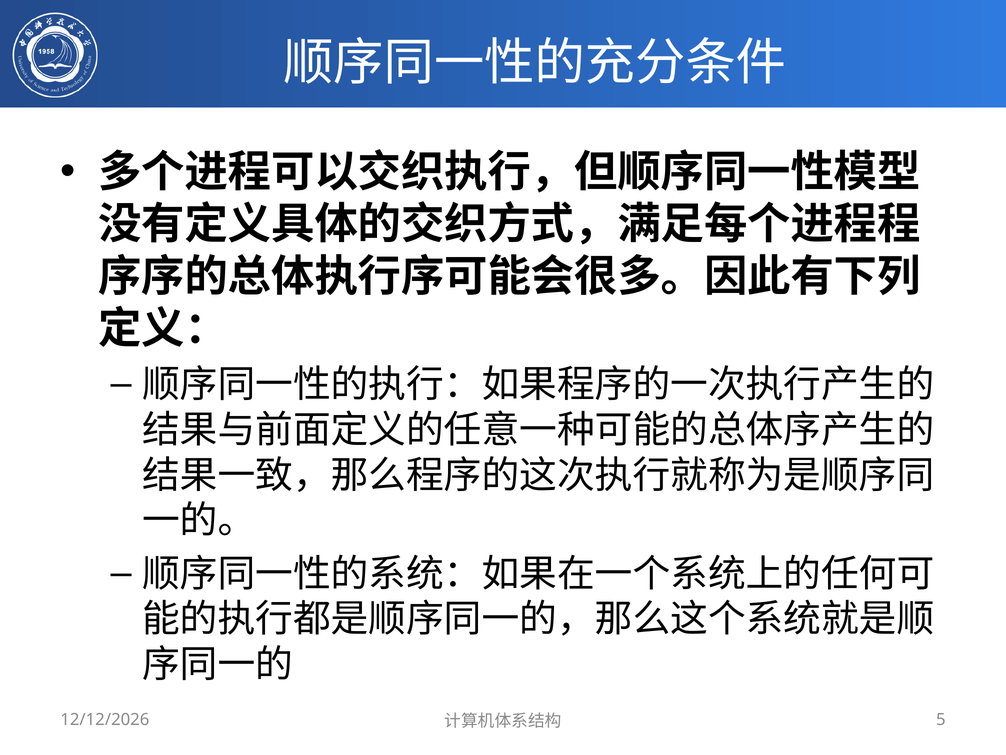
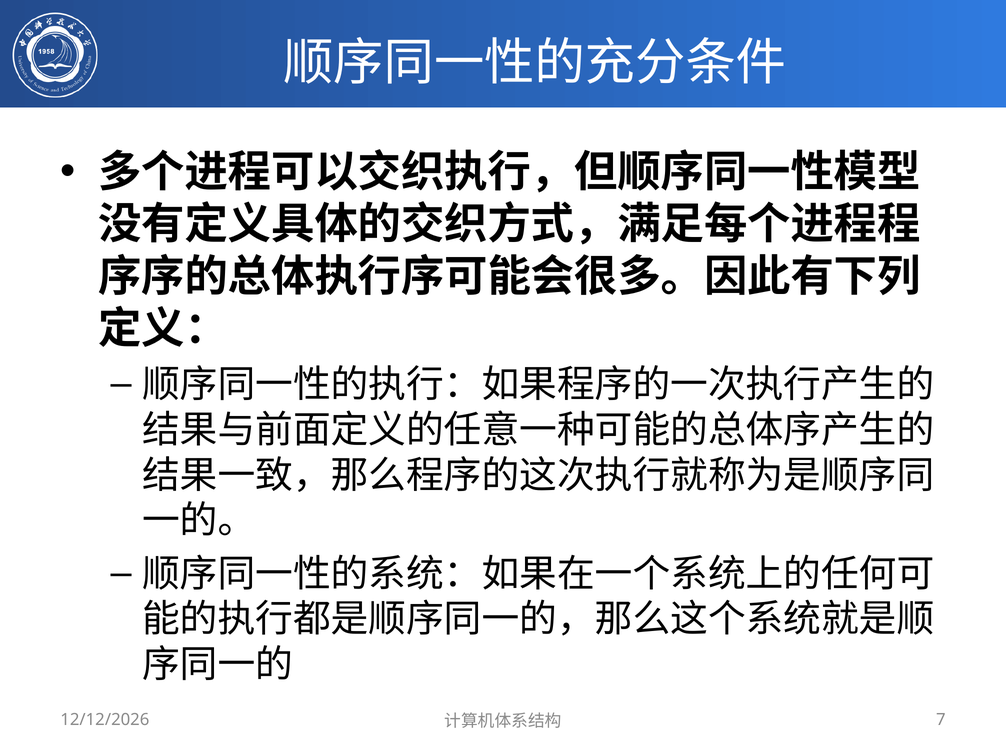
5: 5 -> 7 (941, 719)
